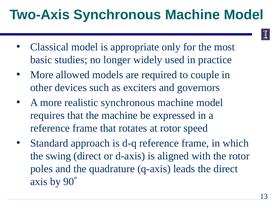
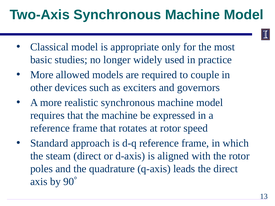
swing: swing -> steam (58, 156)
